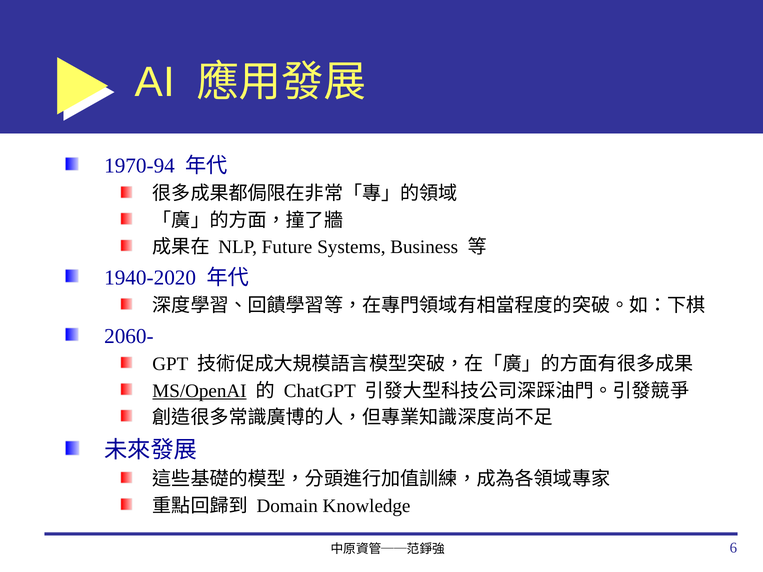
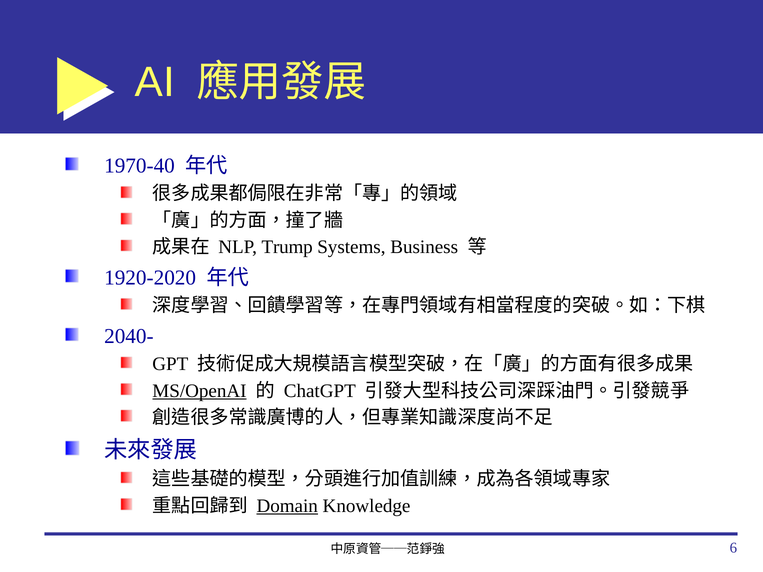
1970-94: 1970-94 -> 1970-40 (139, 166)
Future: Future -> Trump (287, 247)
1940-2020: 1940-2020 -> 1920-2020 (150, 278)
2060-: 2060- -> 2040- (129, 336)
Domain underline: none -> present (287, 506)
